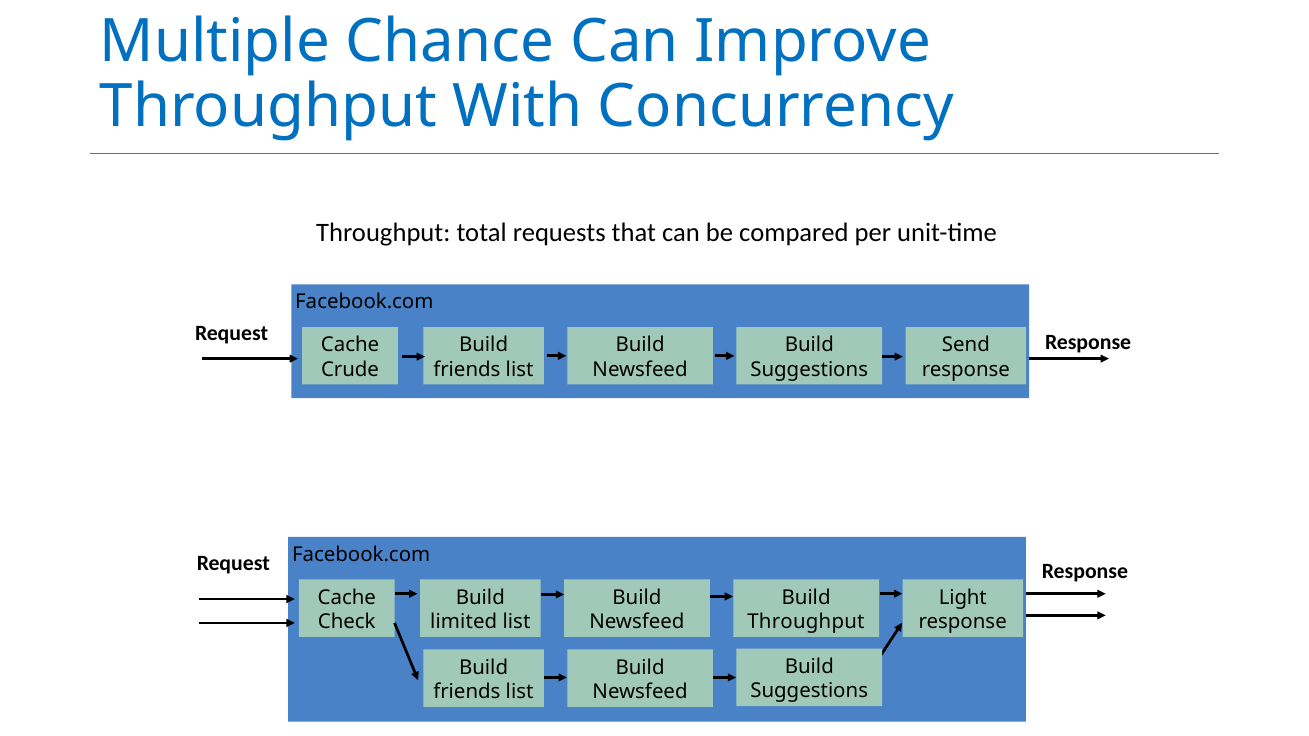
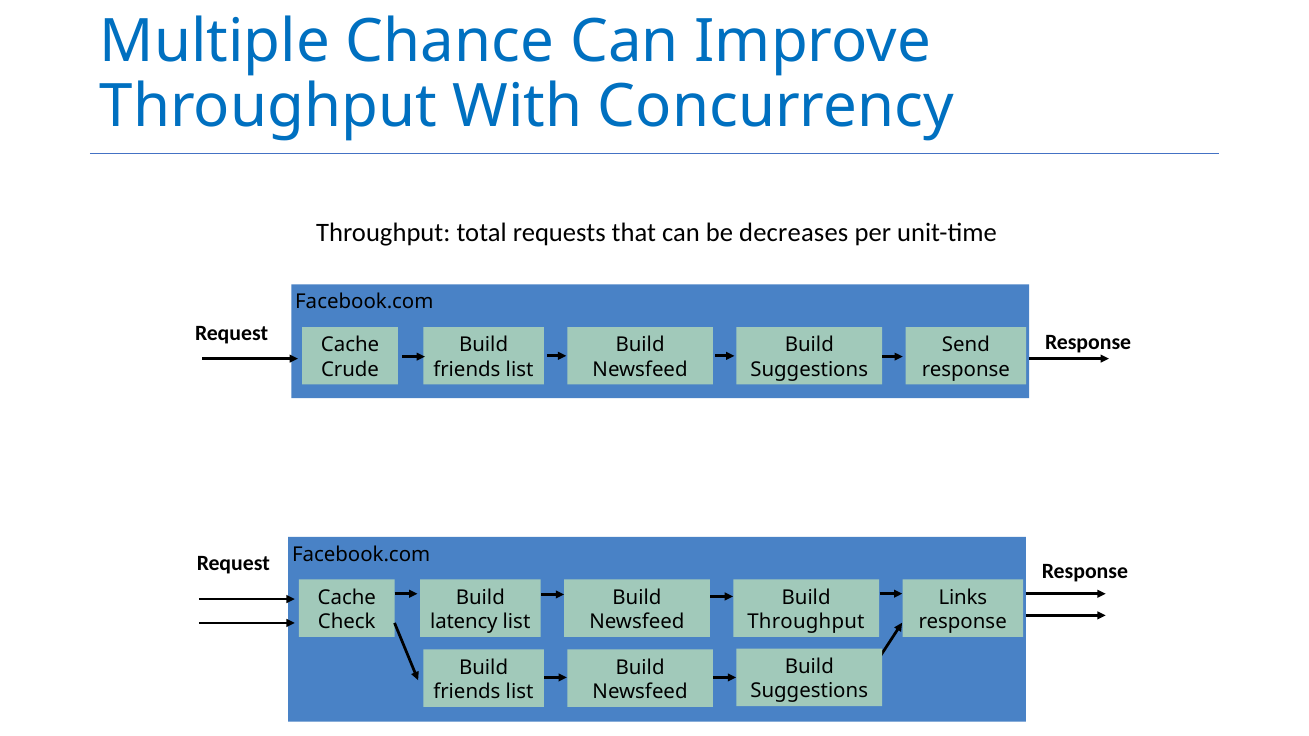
compared: compared -> decreases (794, 233)
Light: Light -> Links (963, 598)
limited: limited -> latency (464, 622)
